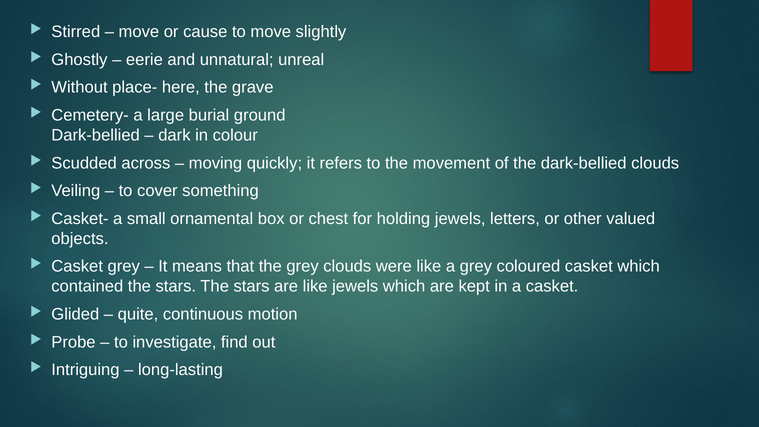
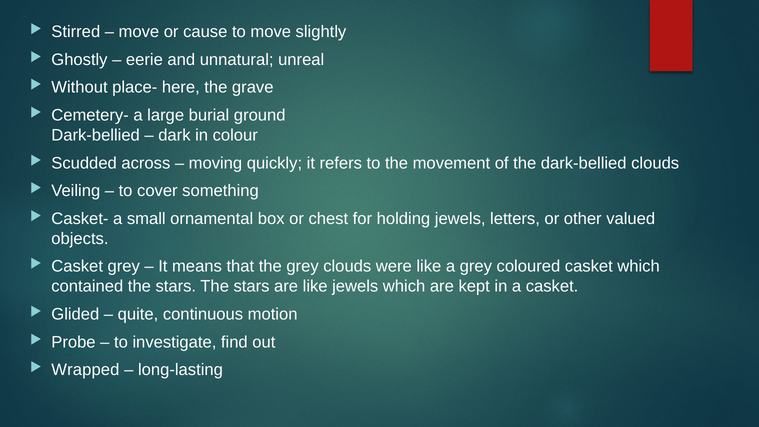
Intriguing: Intriguing -> Wrapped (85, 370)
